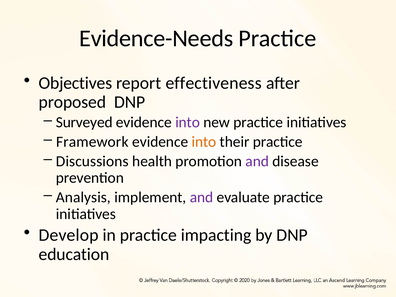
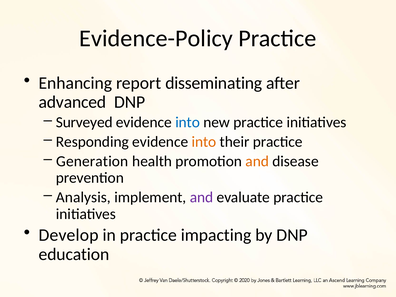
Evidence-Needs: Evidence-Needs -> Evidence-Policy (156, 38)
Objectives: Objectives -> Enhancing (75, 83)
effectiveness: effectiveness -> disseminating (214, 83)
proposed: proposed -> advanced (72, 102)
into colour: purple -> blue (188, 122)
Framework: Framework -> Responding (92, 142)
Discussions: Discussions -> Generation (92, 161)
and colour: purple -> orange (257, 161)
